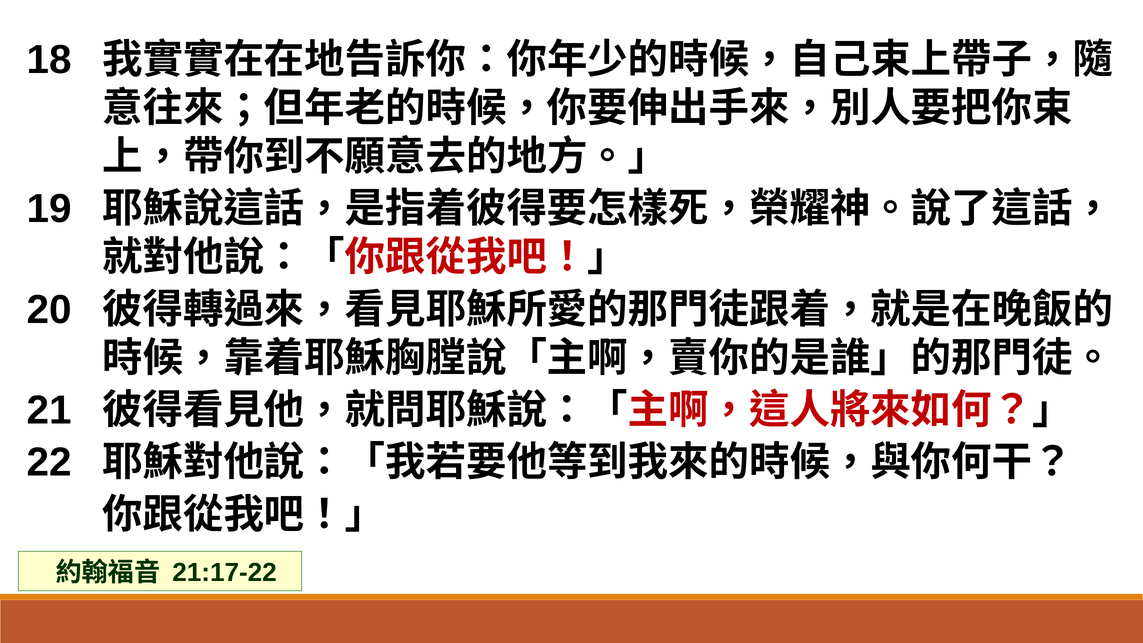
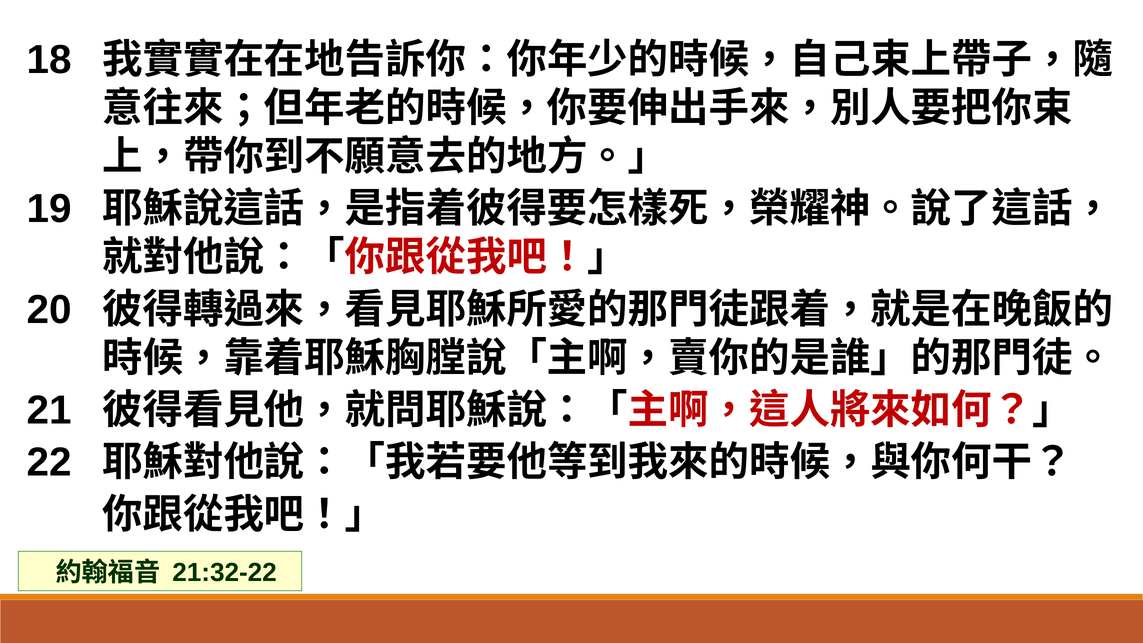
21:17-22: 21:17-22 -> 21:32-22 (225, 573)
